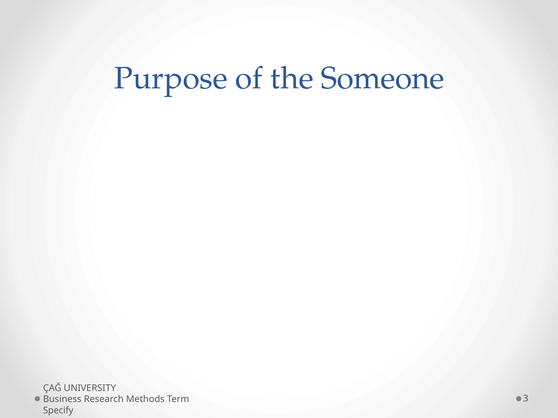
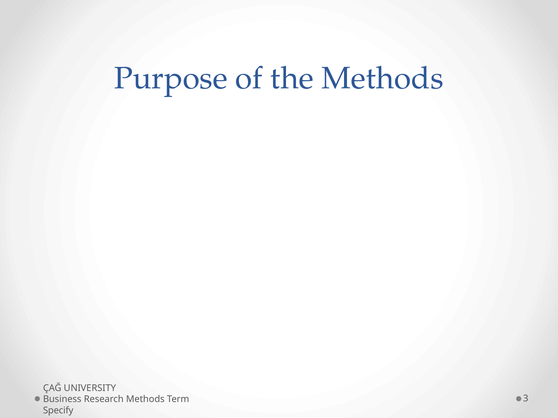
the Someone: Someone -> Methods (382, 78)
